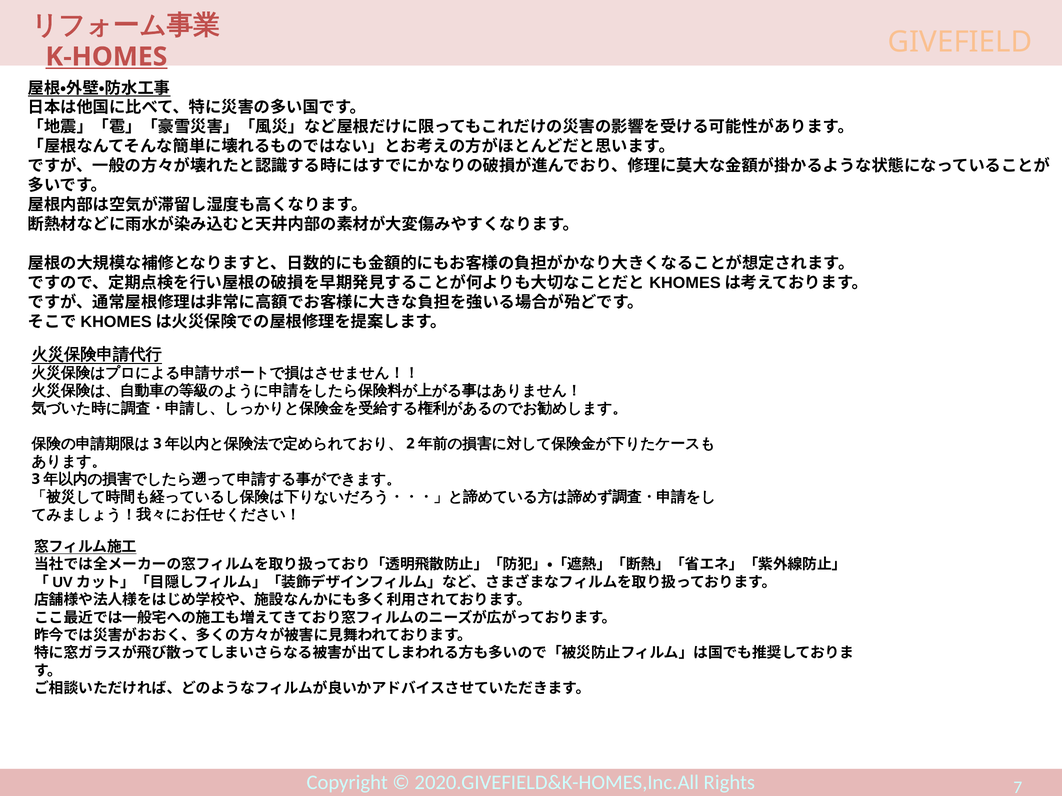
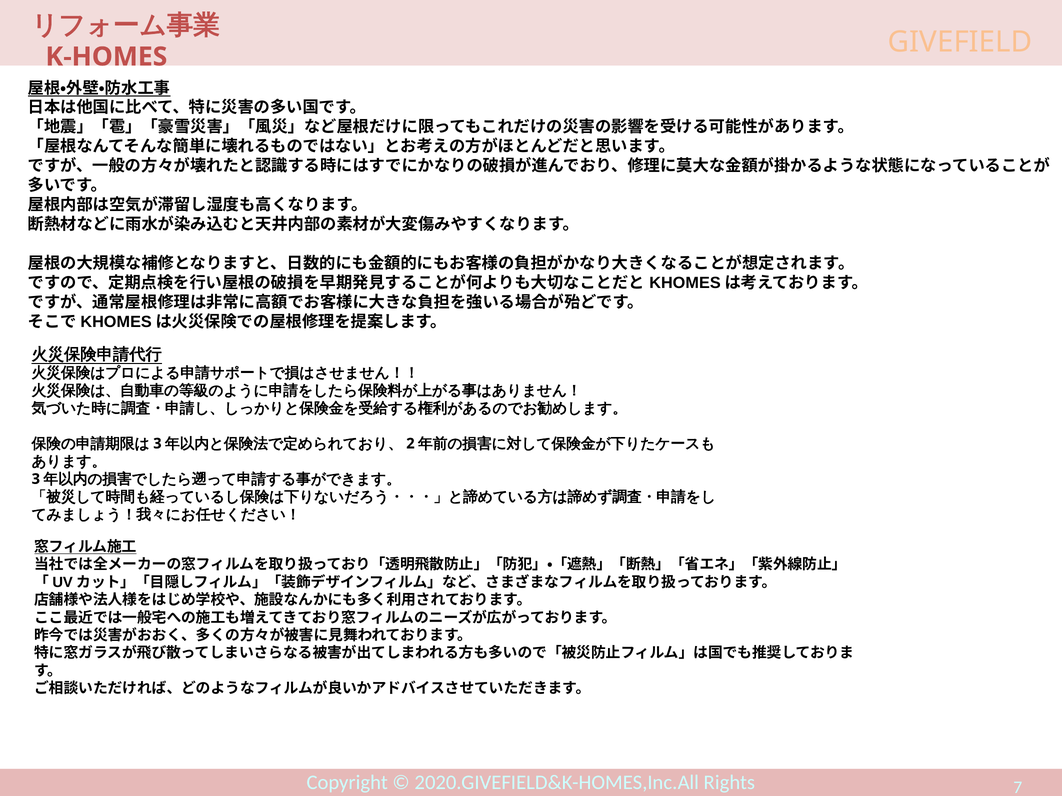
K-HOMES underline: present -> none (106, 57)
